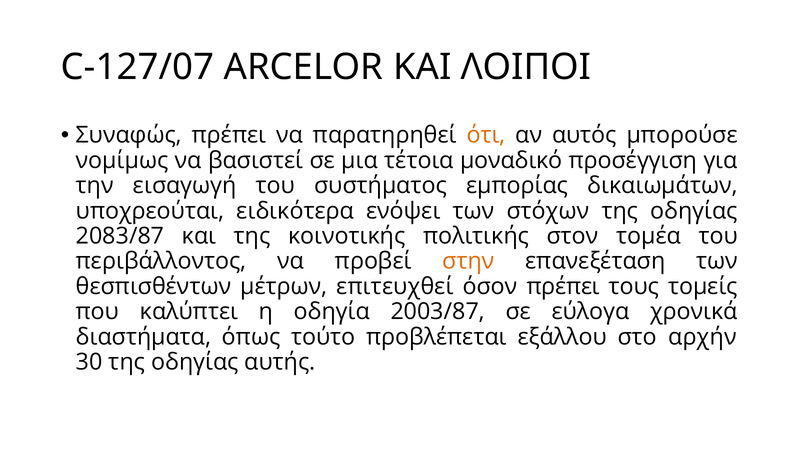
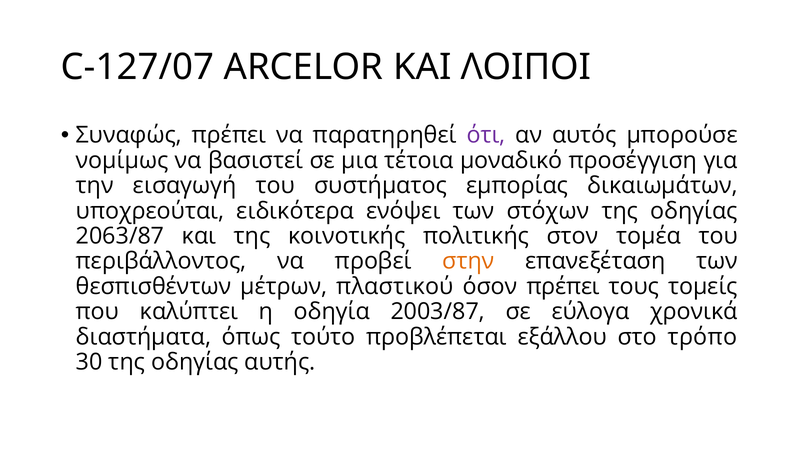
ότι colour: orange -> purple (486, 135)
2083/87: 2083/87 -> 2063/87 (120, 236)
επιτευχθεί: επιτευχθεί -> πλαστικού (395, 286)
αρχήν: αρχήν -> τρόπο (702, 336)
